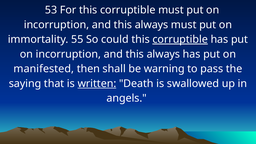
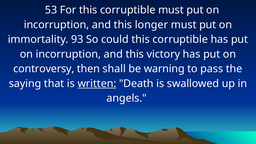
always: always -> longer (151, 25)
55: 55 -> 93 (77, 39)
corruptible underline: present -> none (180, 39)
always: always -> victory (163, 54)
manifested: manifested -> controversy (44, 69)
